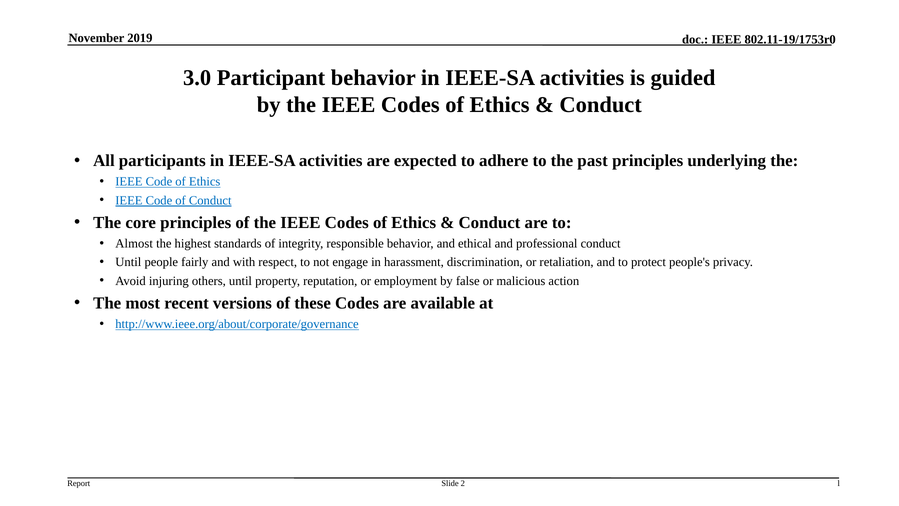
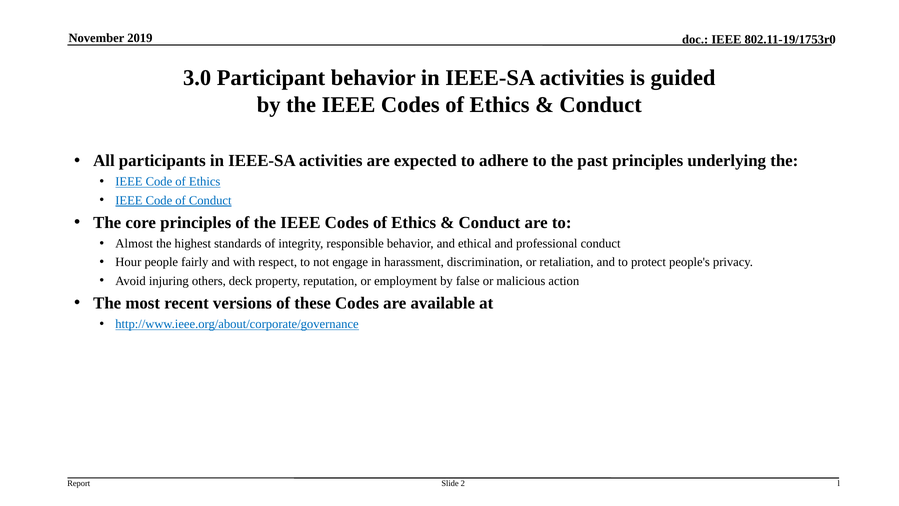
Until: Until -> Hour (128, 262)
others until: until -> deck (241, 281)
